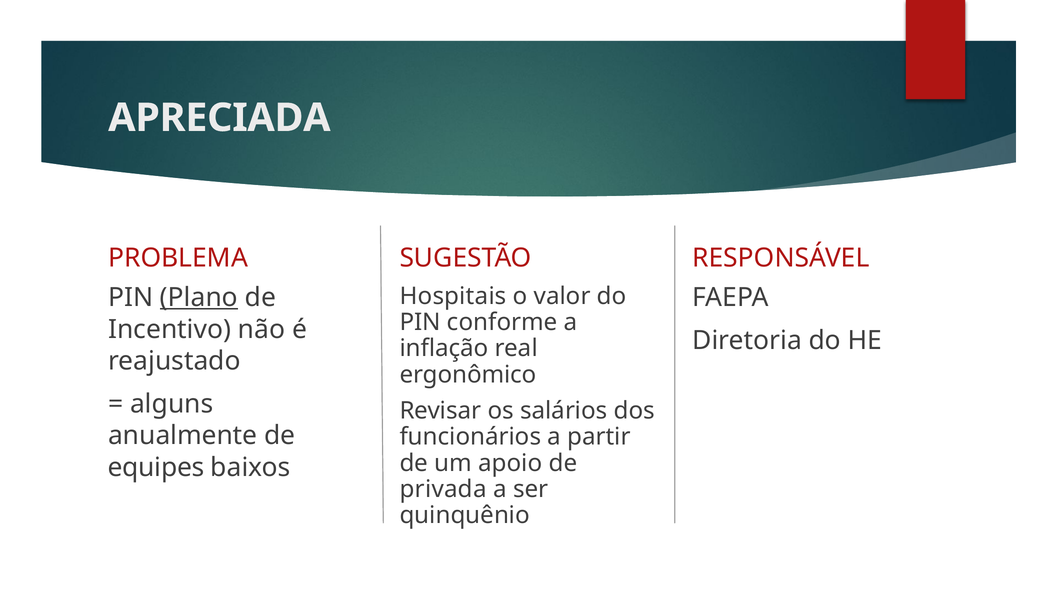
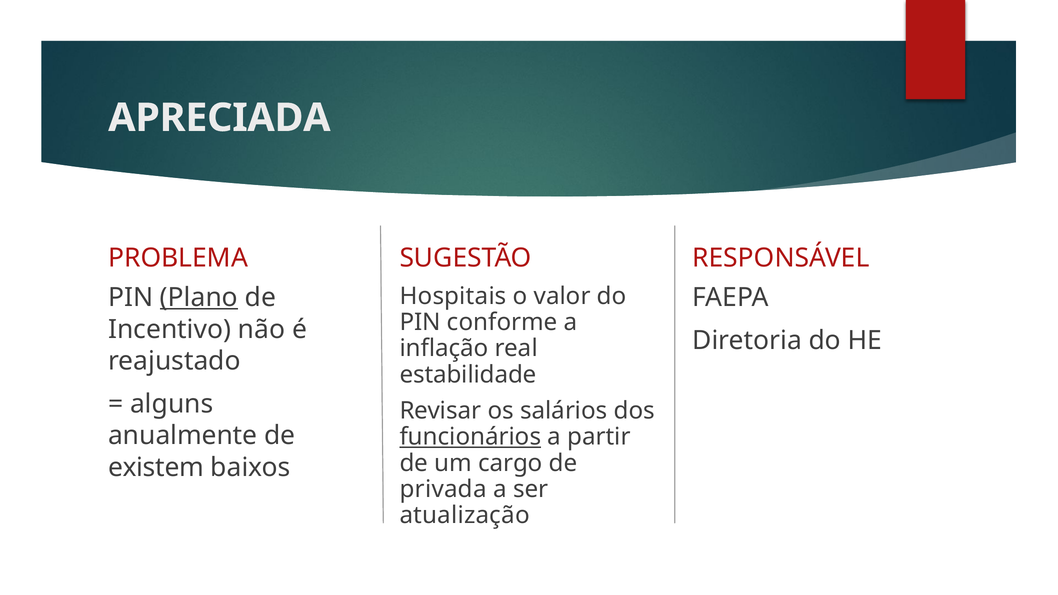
ergonômico: ergonômico -> estabilidade (468, 375)
funcionários underline: none -> present (470, 437)
apoio: apoio -> cargo (510, 463)
equipes: equipes -> existem (156, 467)
quinquênio: quinquênio -> atualização (465, 515)
